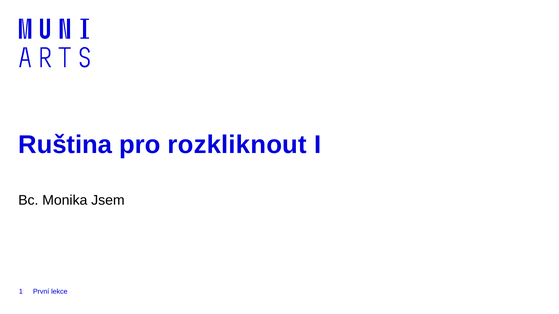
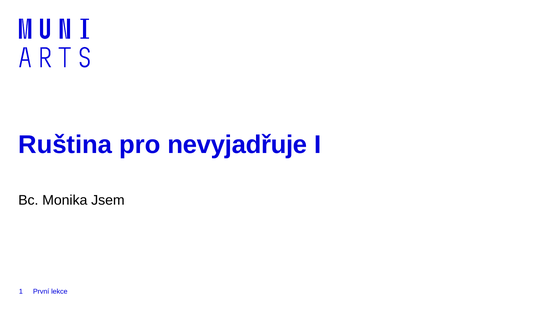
rozkliknout: rozkliknout -> nevyjadřuje (237, 145)
